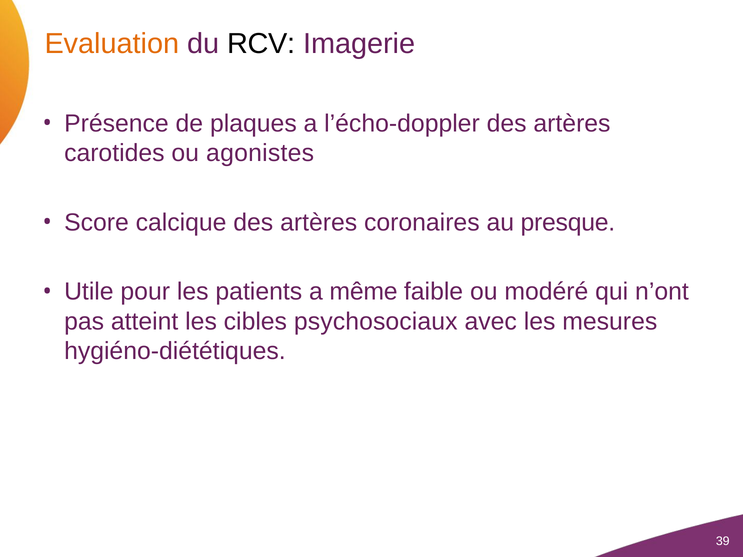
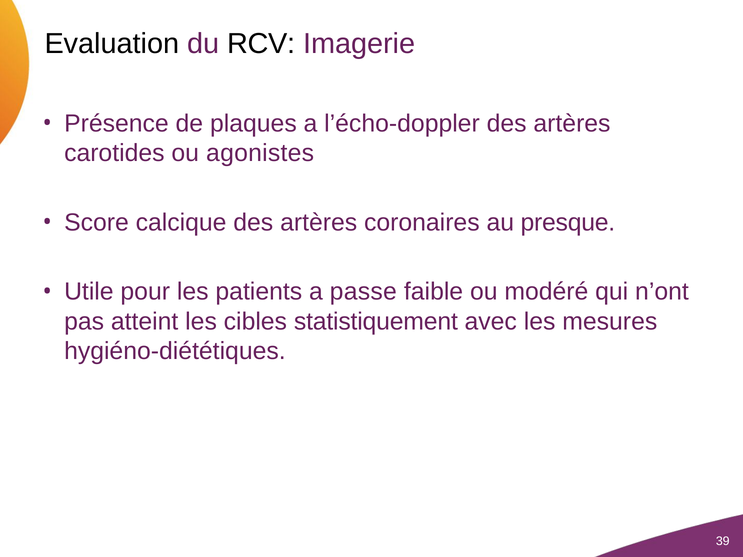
Evaluation colour: orange -> black (112, 44)
même: même -> passe (363, 292)
psychosociaux: psychosociaux -> statistiquement (376, 322)
